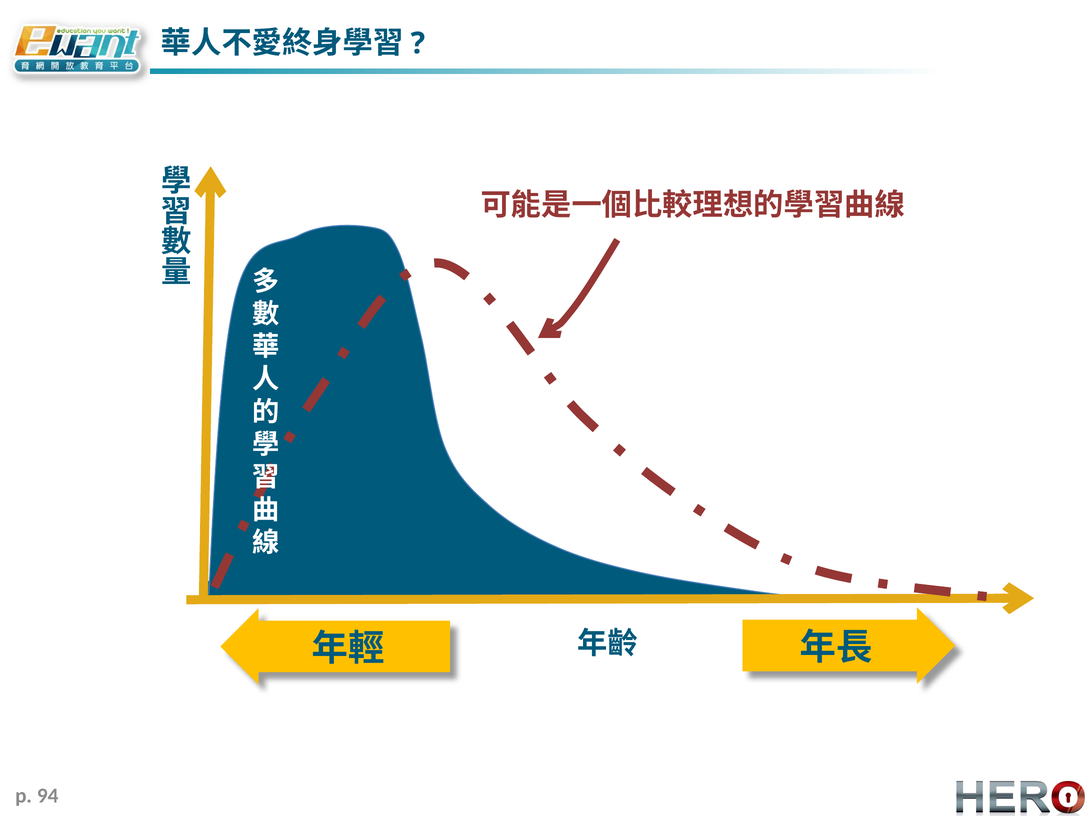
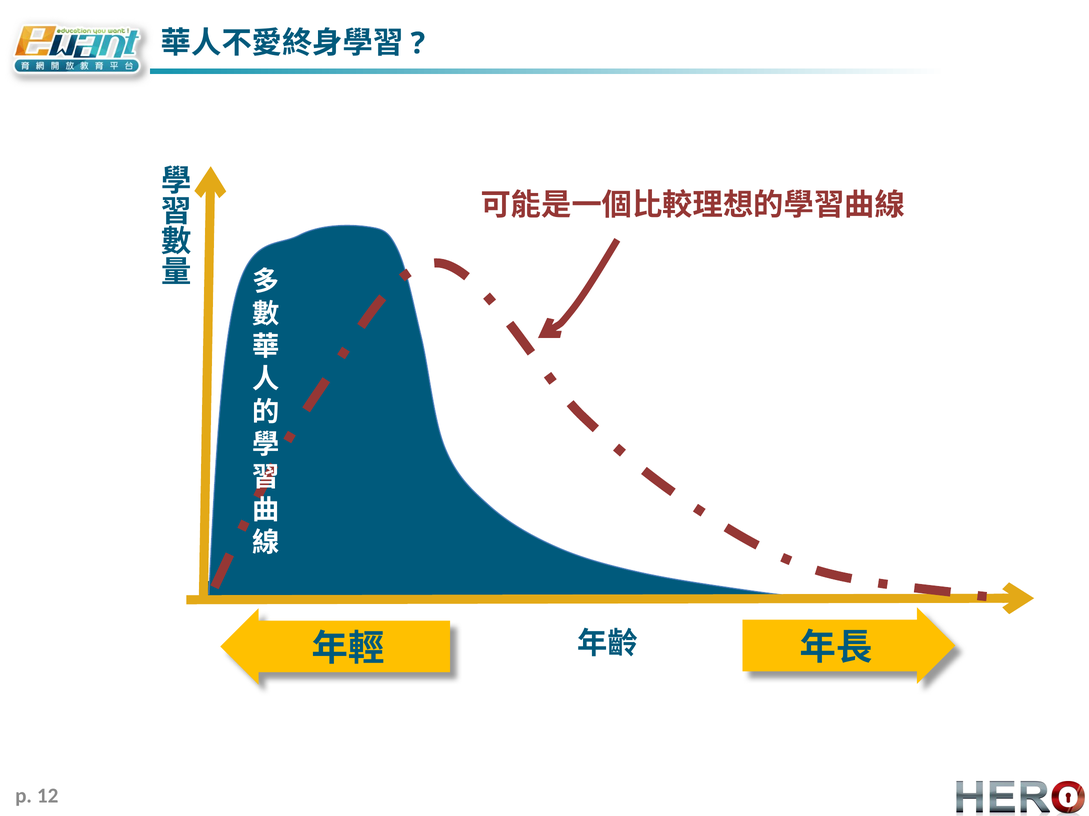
94: 94 -> 12 (48, 796)
